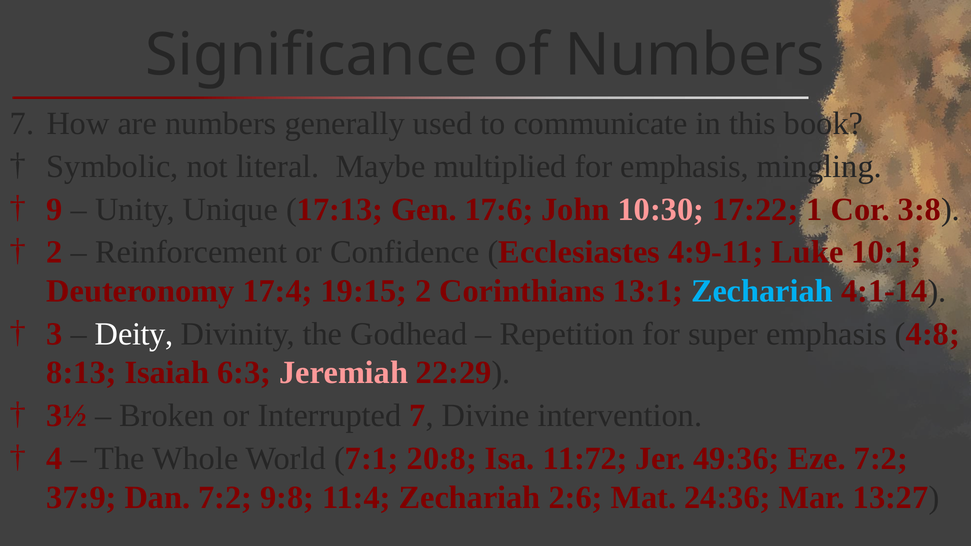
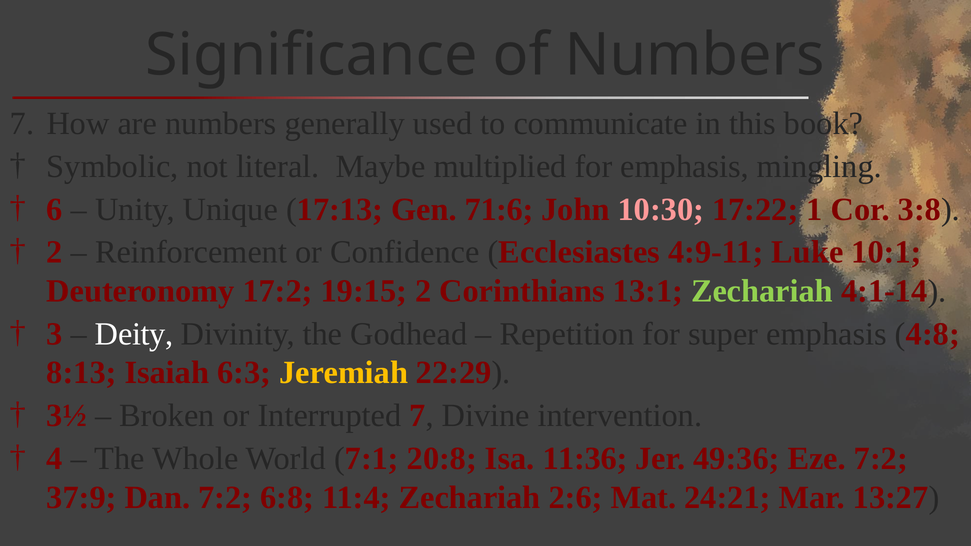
9: 9 -> 6 (55, 209)
17:6: 17:6 -> 71:6 (499, 209)
17:4: 17:4 -> 17:2 (278, 291)
Zechariah colour: light blue -> light green (762, 291)
Jeremiah colour: pink -> yellow (344, 373)
11:72: 11:72 -> 11:36 (585, 459)
9:8: 9:8 -> 6:8 (287, 498)
24:36: 24:36 -> 24:21 (727, 498)
